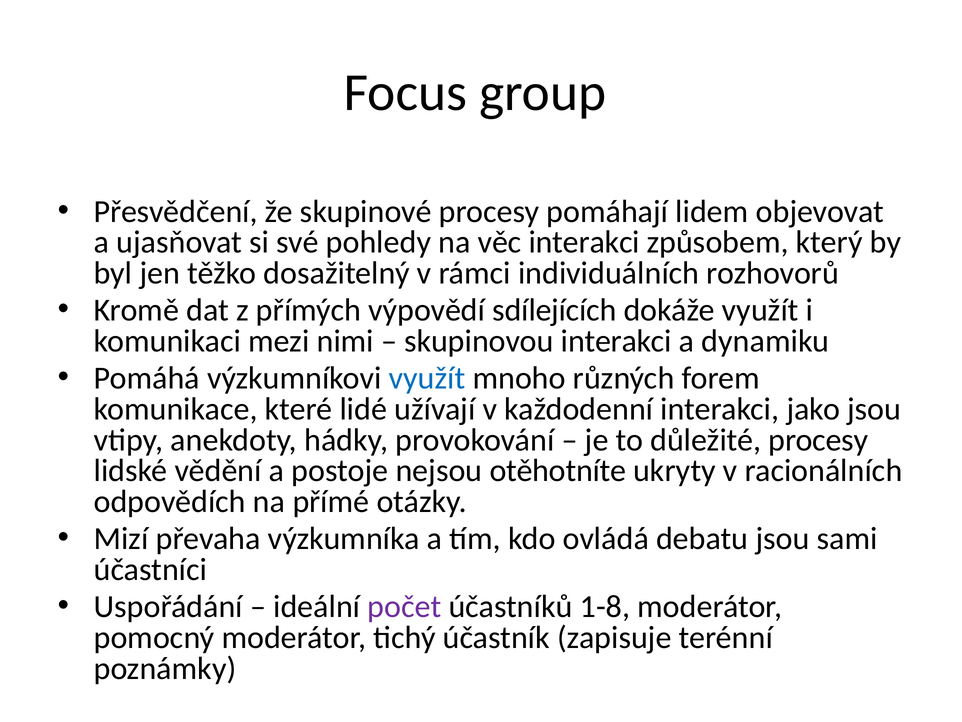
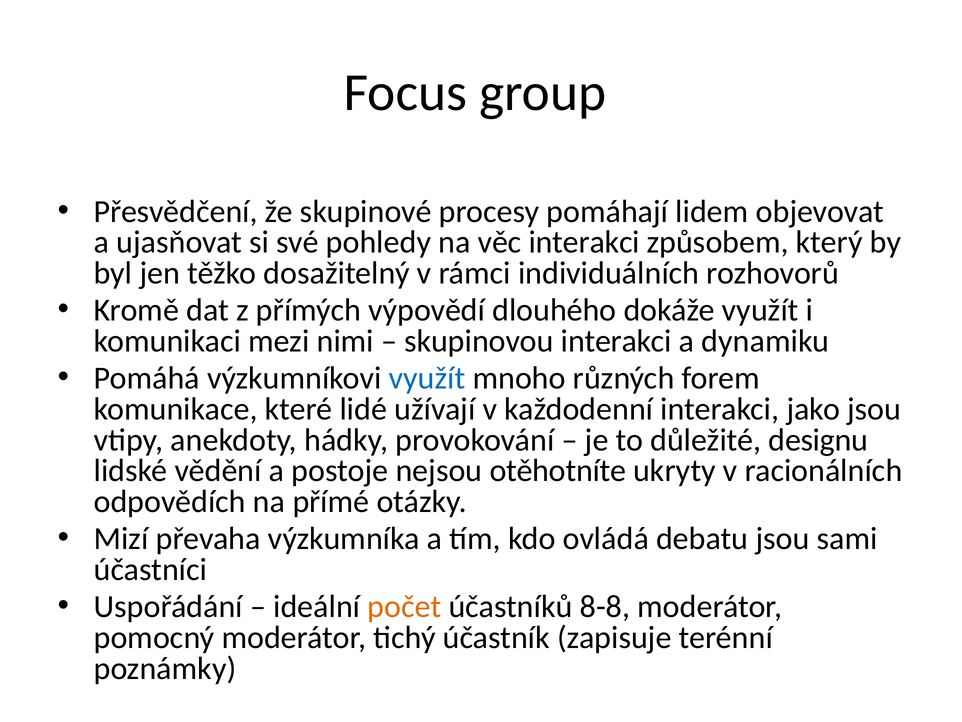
sdílejících: sdílejících -> dlouhého (554, 310)
důležité procesy: procesy -> designu (818, 440)
počet colour: purple -> orange (404, 606)
1-8: 1-8 -> 8-8 (605, 606)
